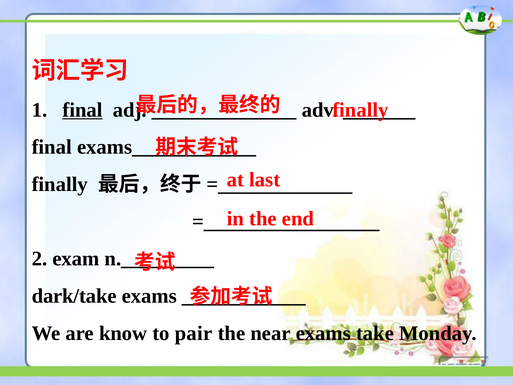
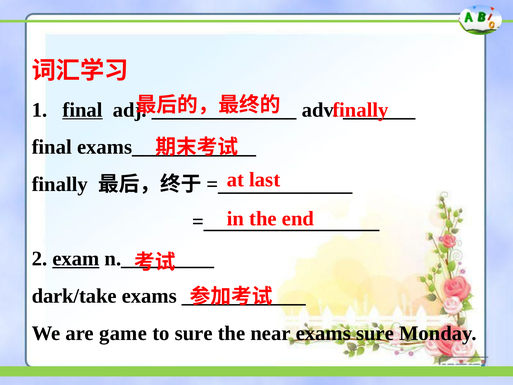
exam underline: none -> present (76, 259)
know: know -> game (123, 333)
to pair: pair -> sure (194, 333)
exams take: take -> sure (375, 333)
